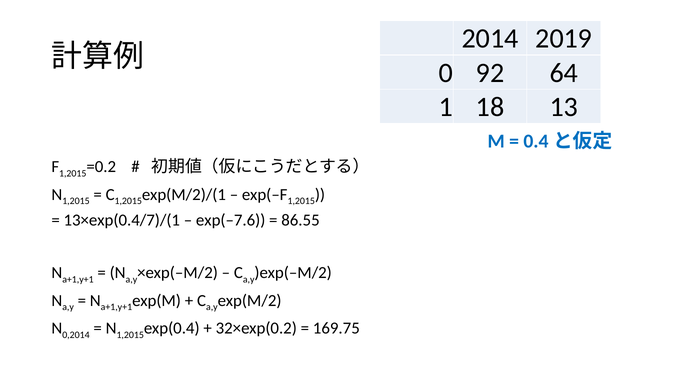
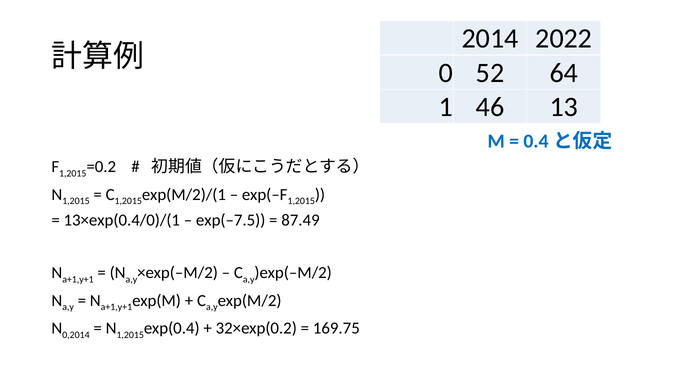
2019: 2019 -> 2022 (564, 39)
92: 92 -> 52 (490, 73)
18: 18 -> 46 (490, 107)
13×exp(0.4/7)/(1: 13×exp(0.4/7)/(1 -> 13×exp(0.4/0)/(1 (122, 220)
exp(–7.6: exp(–7.6 -> exp(–7.5 (231, 220)
86.55: 86.55 -> 87.49 (300, 220)
